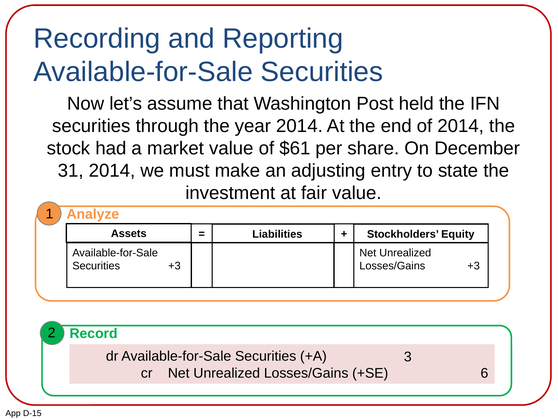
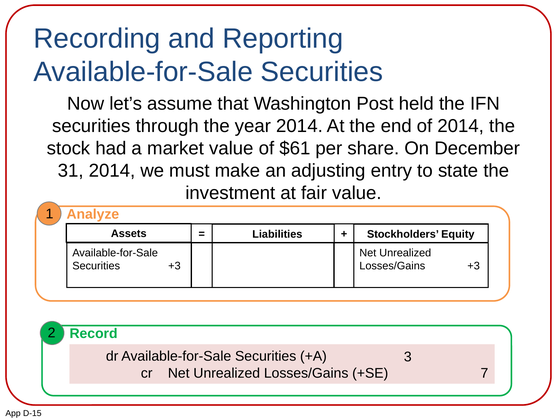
6: 6 -> 7 (484, 373)
